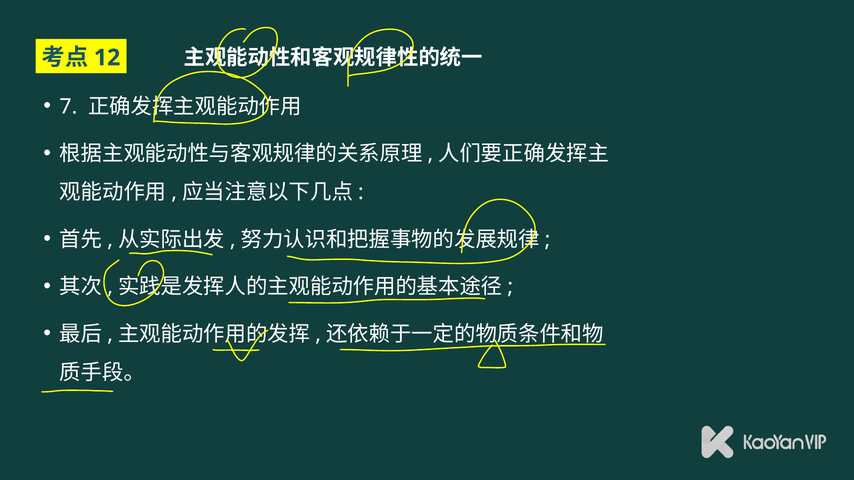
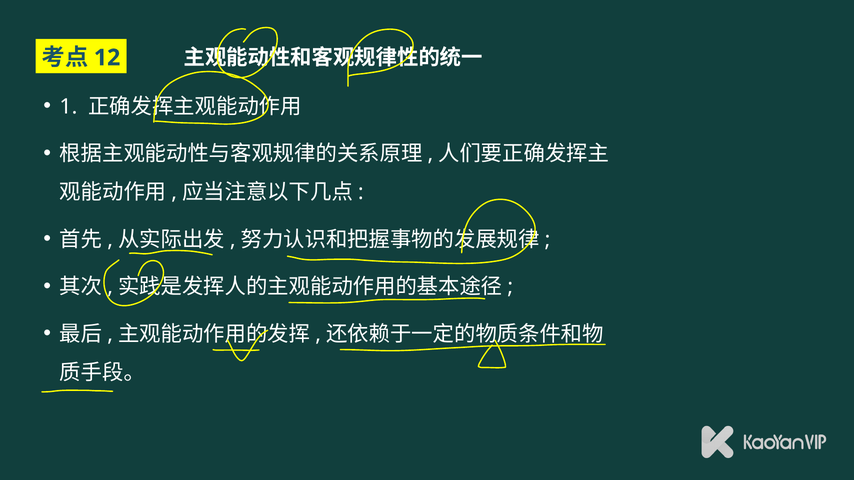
7: 7 -> 1 (68, 107)
